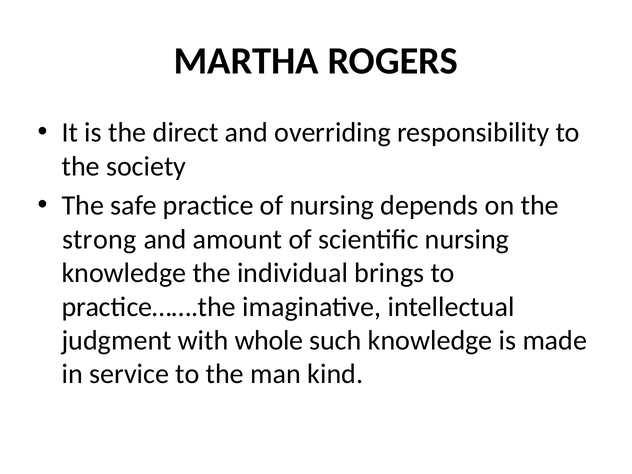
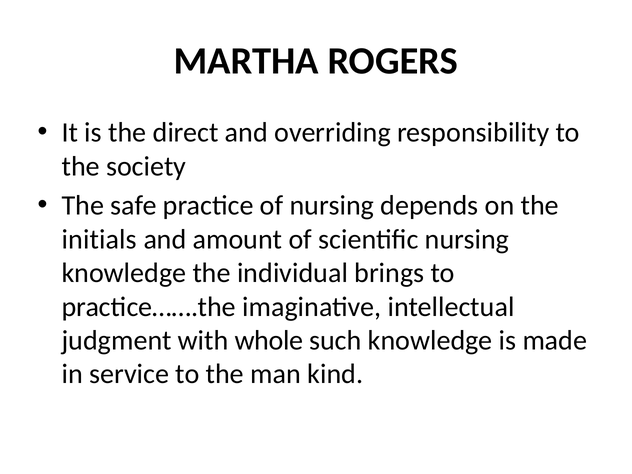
strong: strong -> initials (99, 239)
